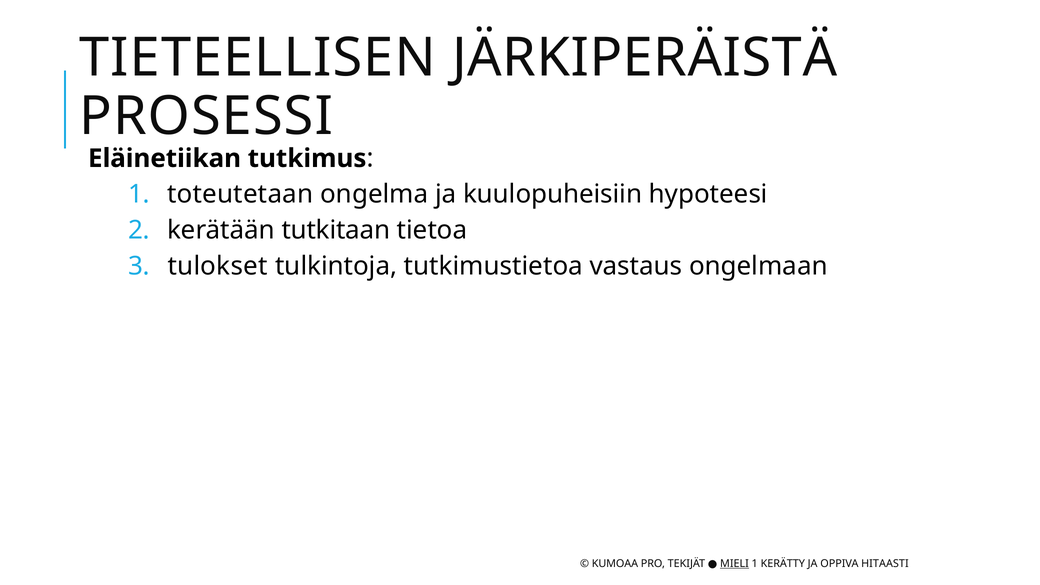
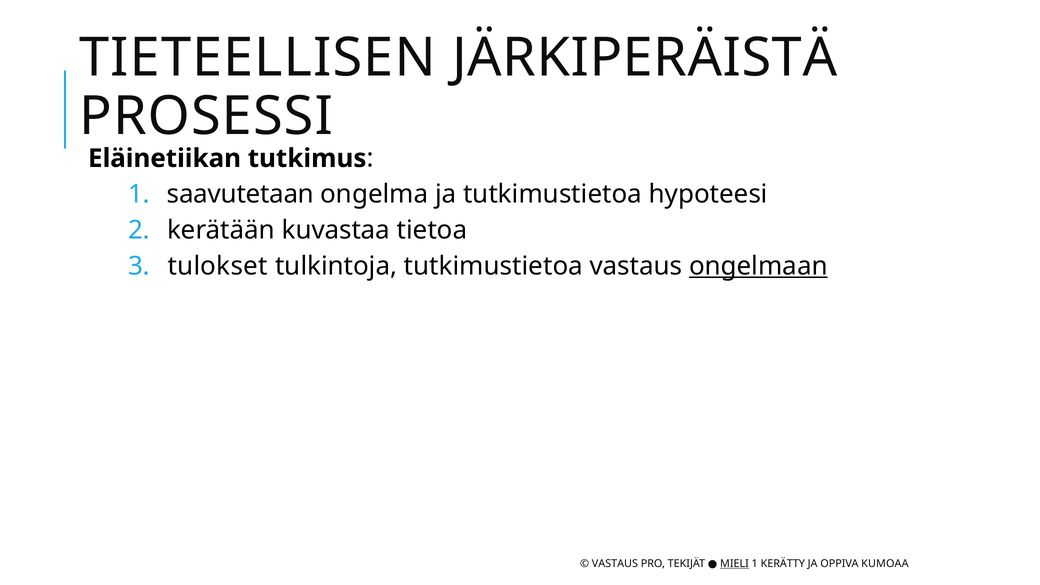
toteutetaan: toteutetaan -> saavutetaan (240, 194)
ja kuulopuheisiin: kuulopuheisiin -> tutkimustietoa (553, 194)
tutkitaan: tutkitaan -> kuvastaa (336, 230)
ongelmaan underline: none -> present (758, 266)
KUMOAA: KUMOAA -> VASTAUS (615, 564)
HITAASTI: HITAASTI -> KUMOAA (885, 564)
